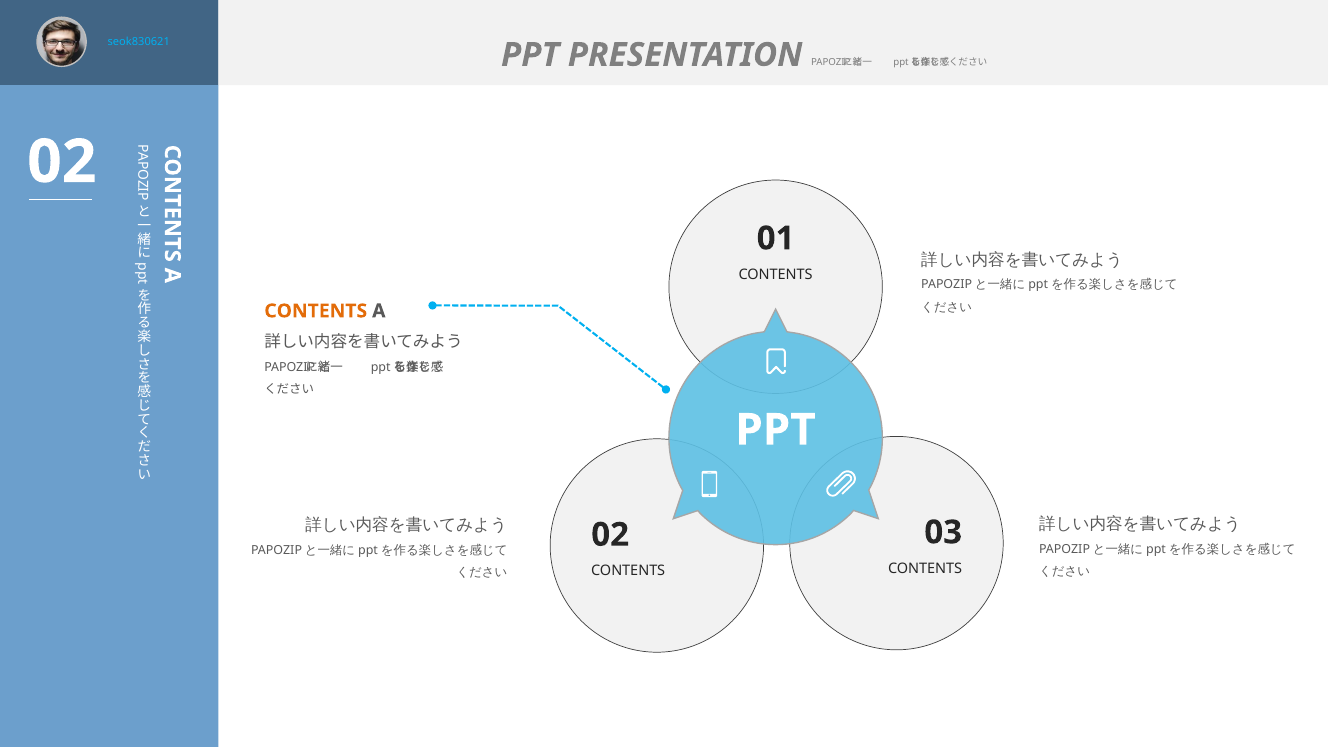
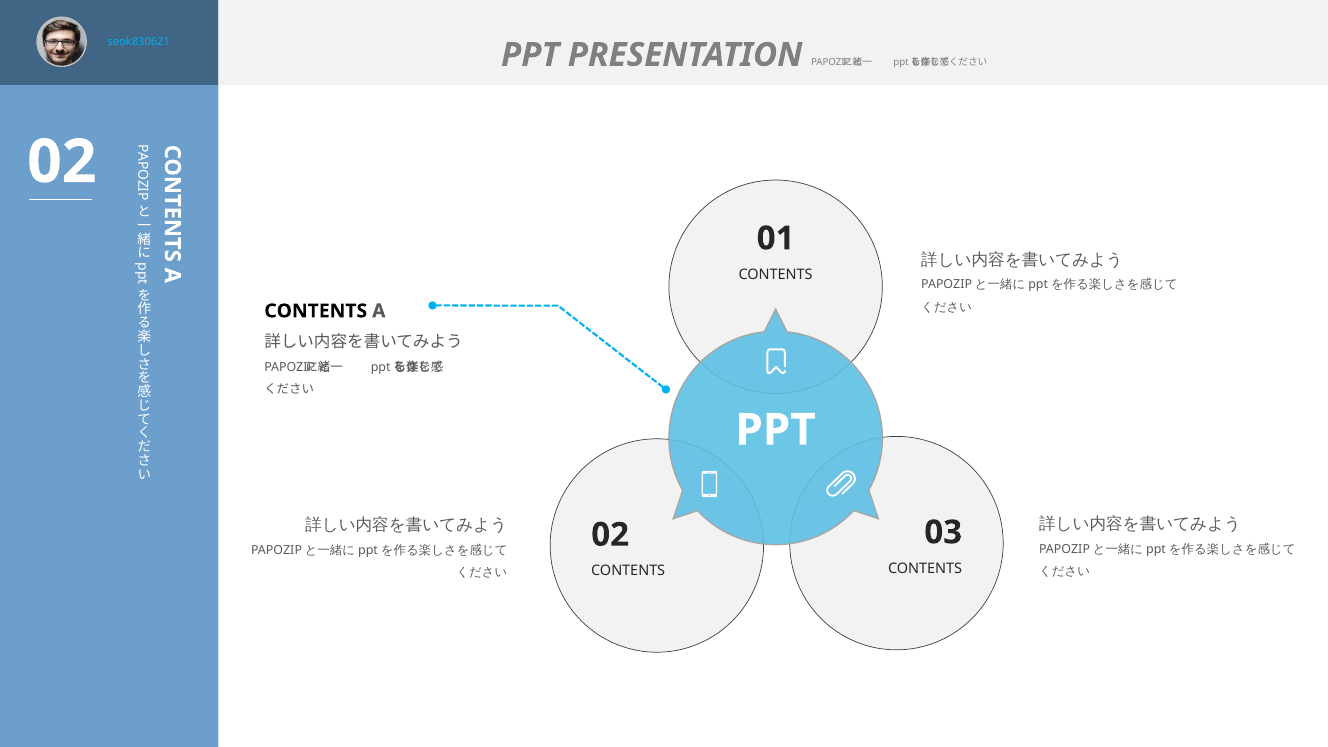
CONTENTS colour: orange -> black (316, 311)
